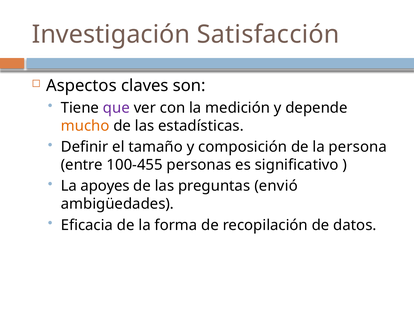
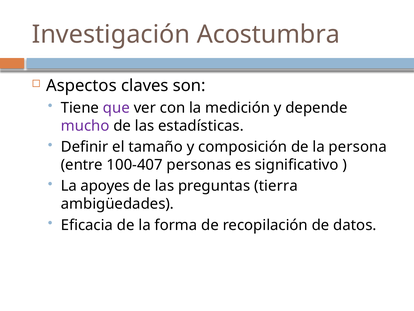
Satisfacción: Satisfacción -> Acostumbra (268, 35)
mucho colour: orange -> purple (85, 126)
100-455: 100-455 -> 100-407 (135, 165)
envió: envió -> tierra (276, 186)
